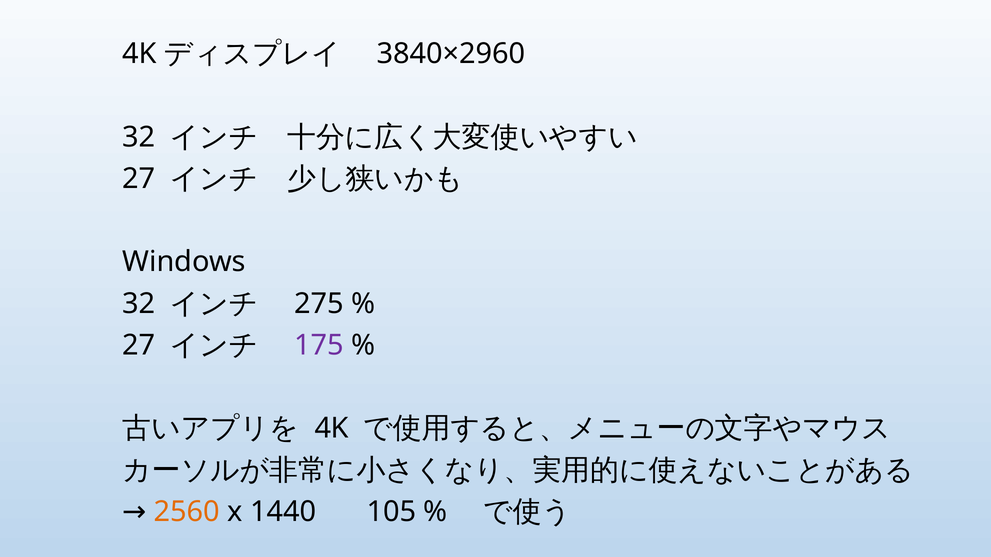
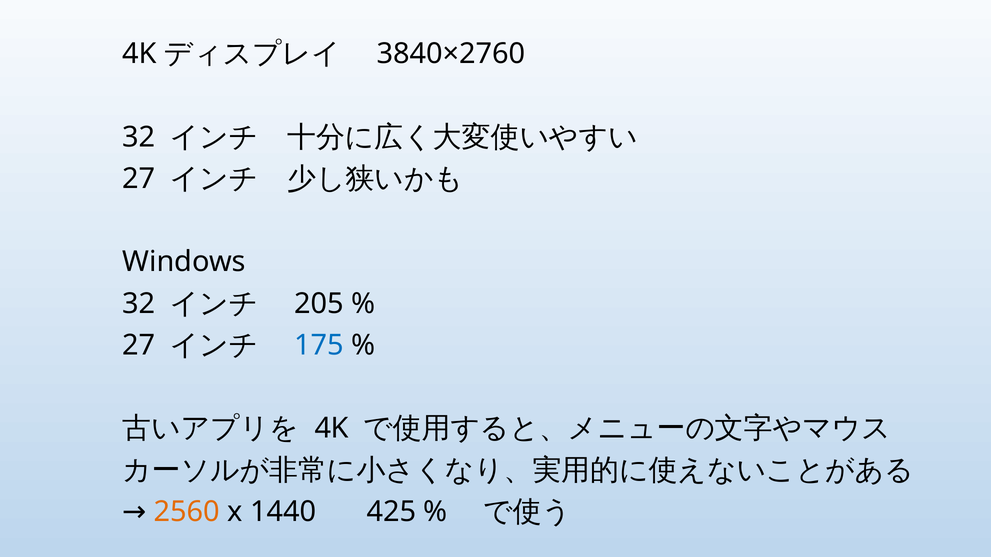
3840×2960: 3840×2960 -> 3840×2760 (451, 54)
275: 275 -> 205 (319, 304)
175 colour: purple -> blue (319, 345)
105: 105 -> 425 (391, 512)
